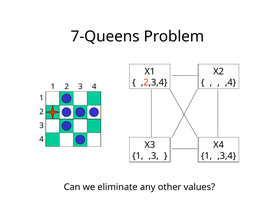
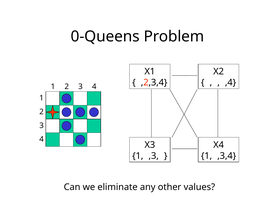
7-Queens: 7-Queens -> 0-Queens (105, 37)
